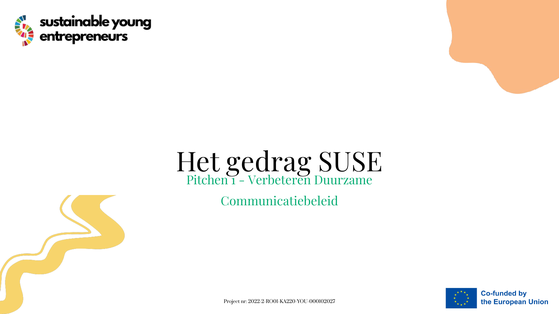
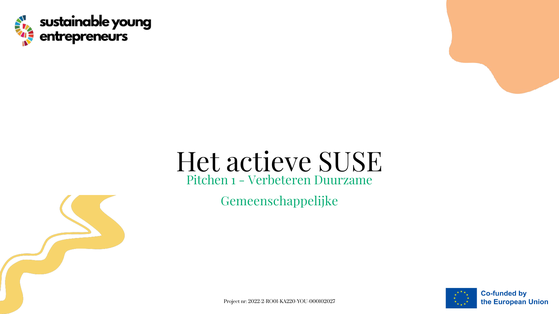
gedrag: gedrag -> actieve (269, 163)
Communicatiebeleid: Communicatiebeleid -> Gemeenschappelijke (279, 202)
